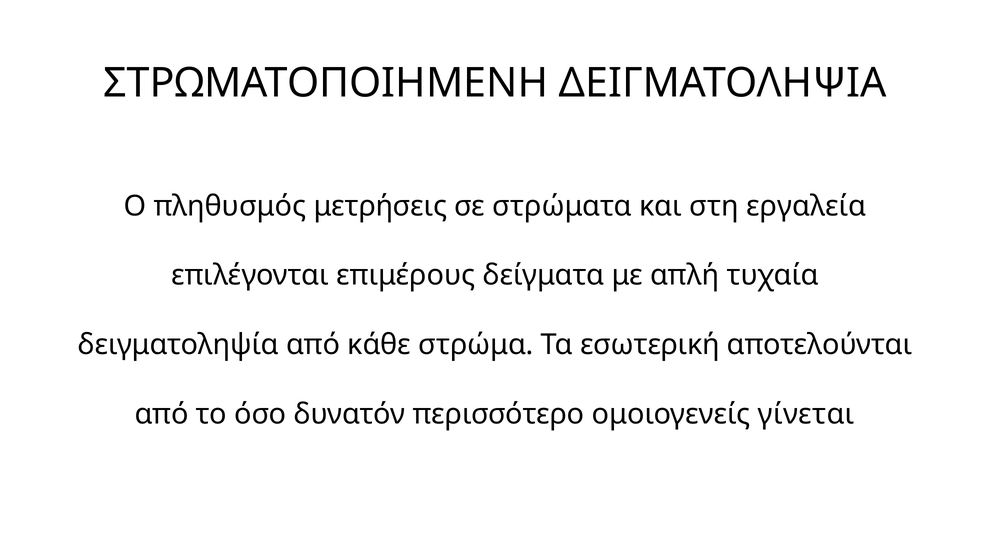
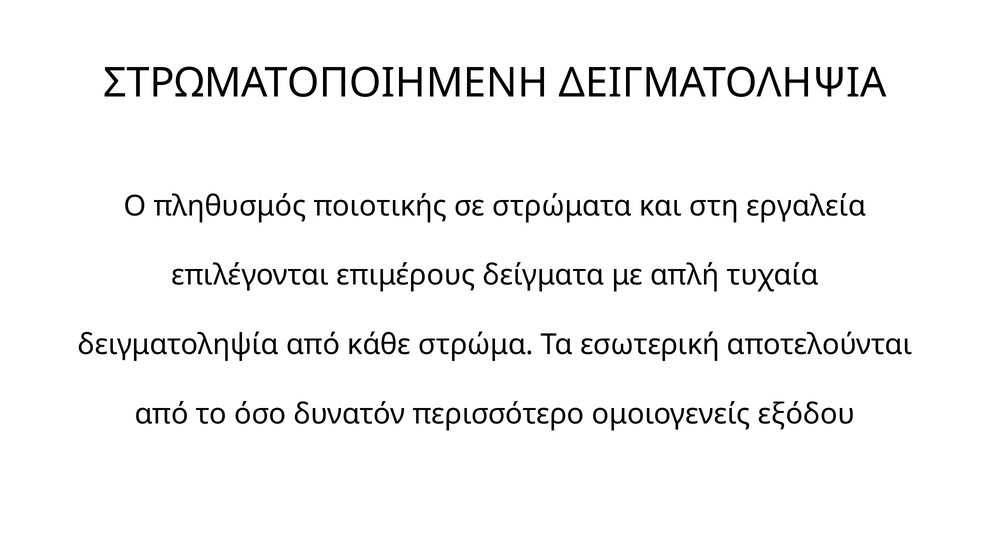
μετρήσεις: μετρήσεις -> ποιοτικής (380, 206)
γίνεται: γίνεται -> εξόδου (806, 414)
